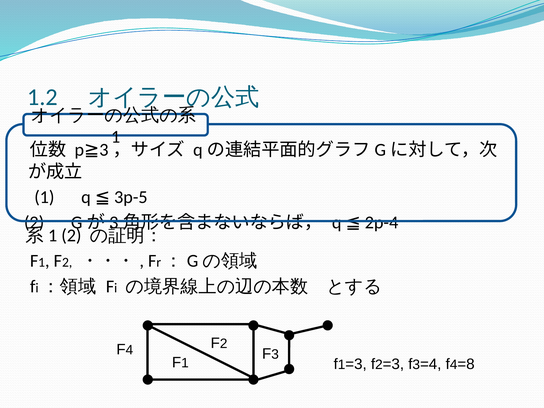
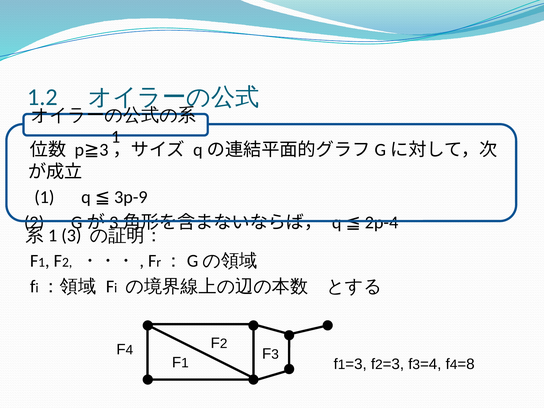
3p-5: 3p-5 -> 3p-9 (131, 197)
2: 2 -> 3 (71, 236)
